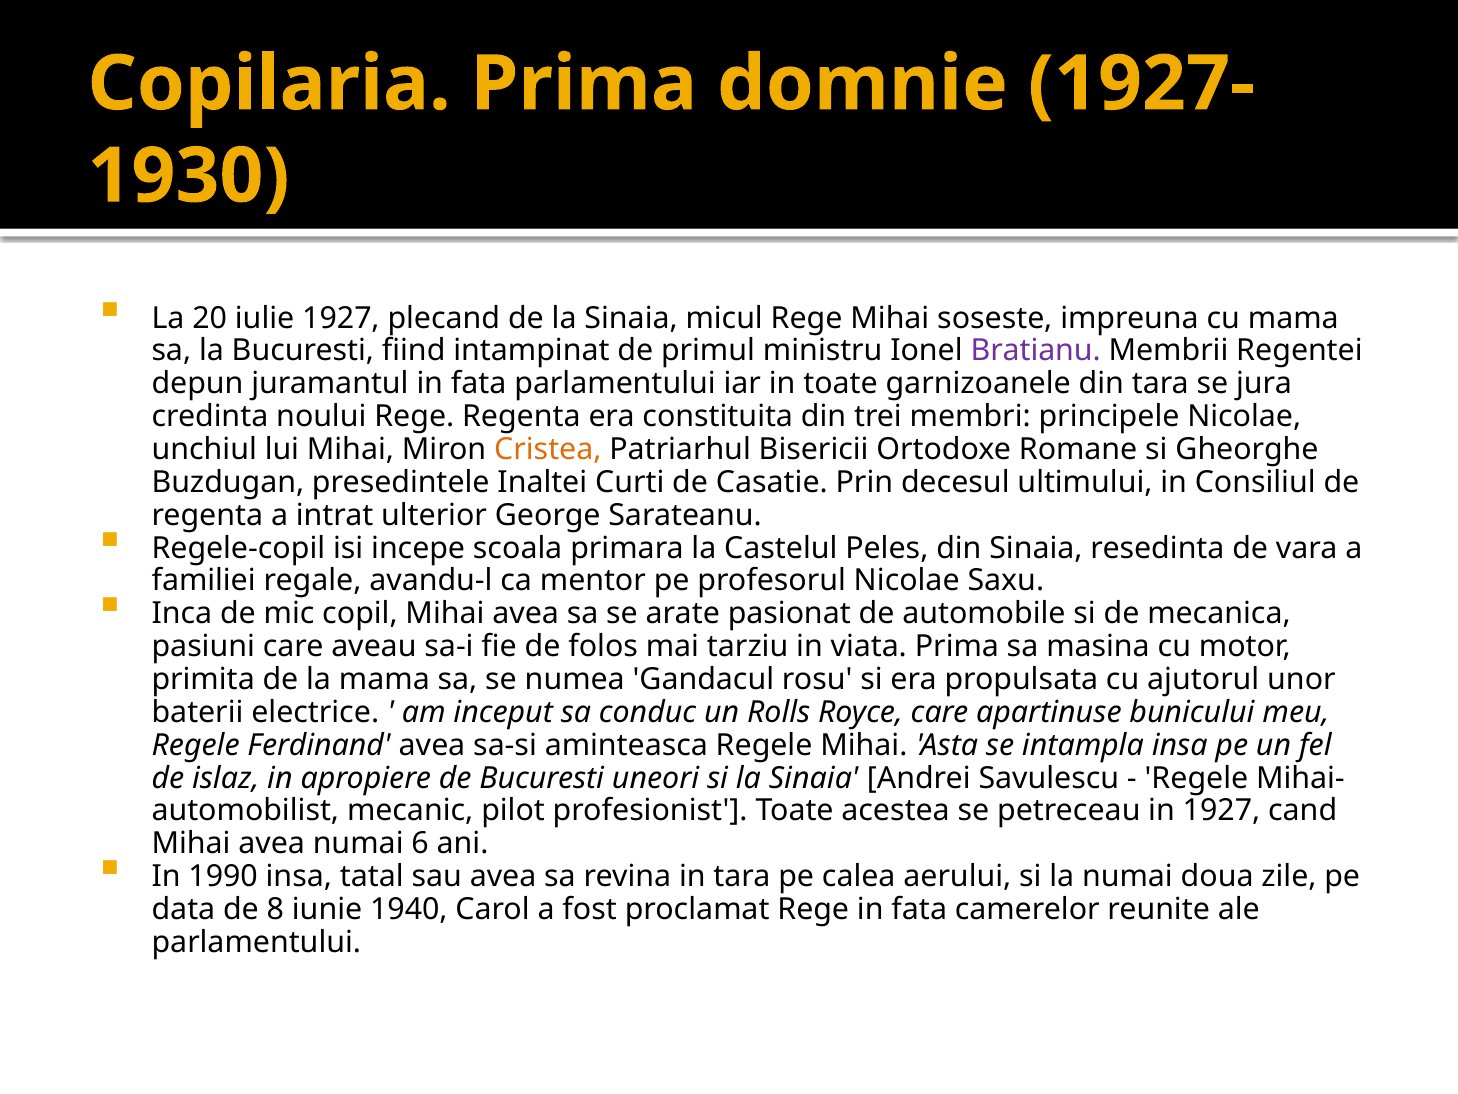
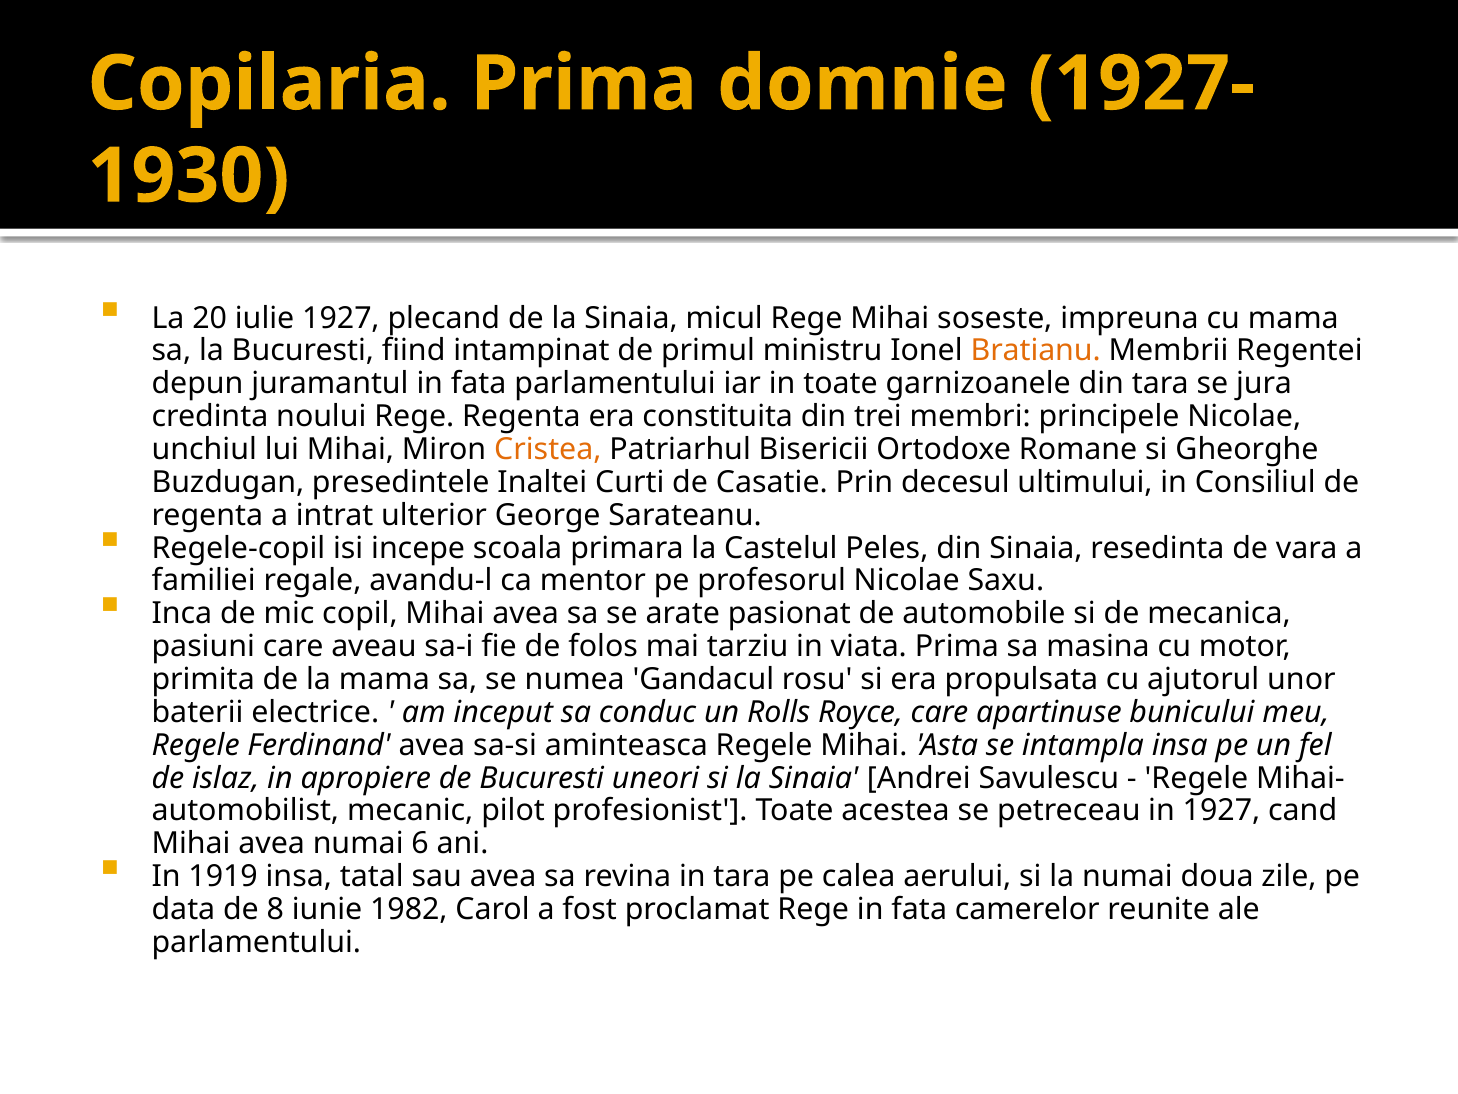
Bratianu colour: purple -> orange (1036, 351)
1990: 1990 -> 1919 (223, 876)
1940: 1940 -> 1982 (409, 909)
